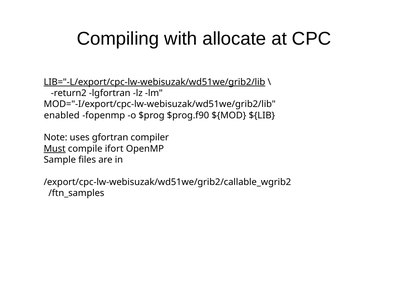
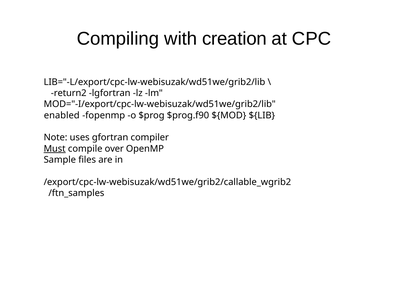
allocate: allocate -> creation (234, 39)
LIB="-L/export/cpc-lw-webisuzak/wd51we/grib2/lib underline: present -> none (154, 82)
ifort: ifort -> over (114, 149)
